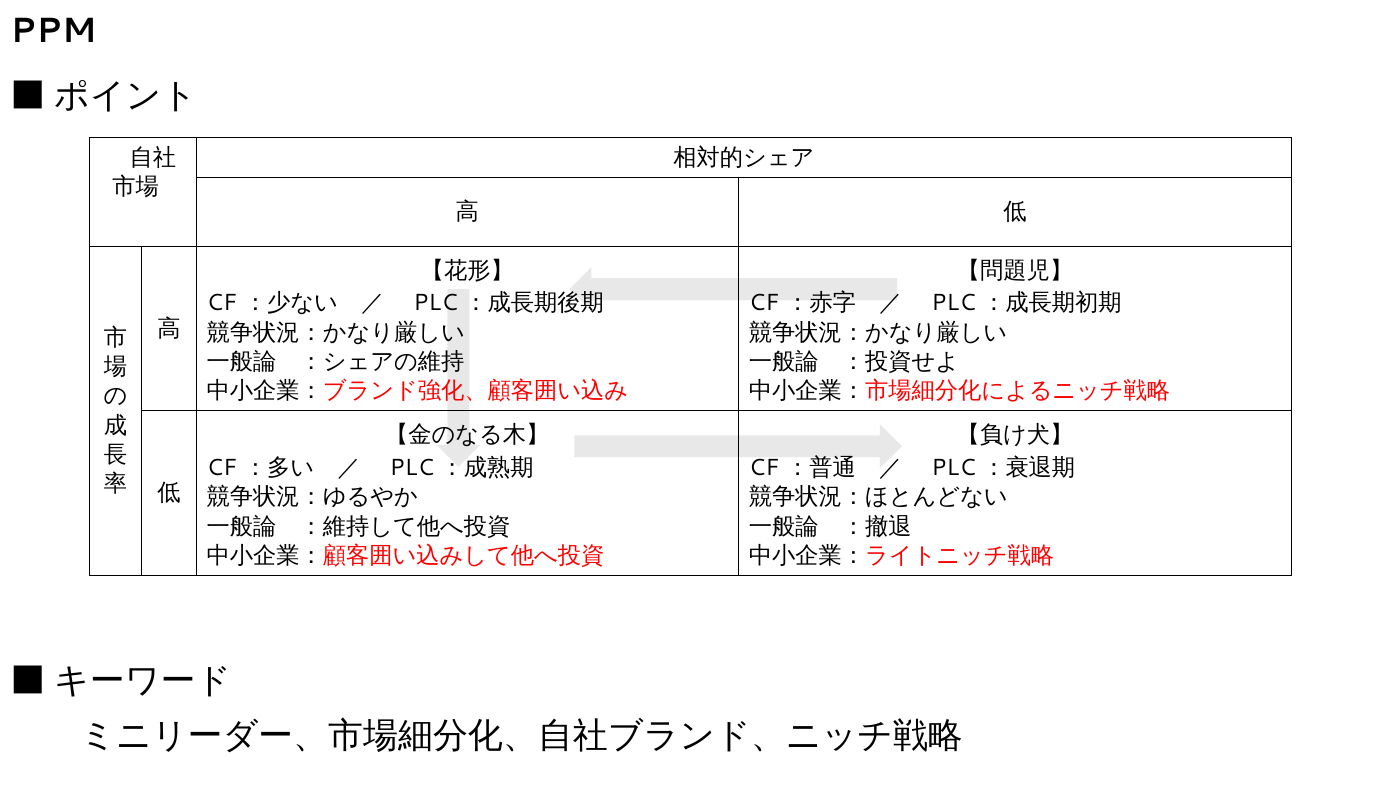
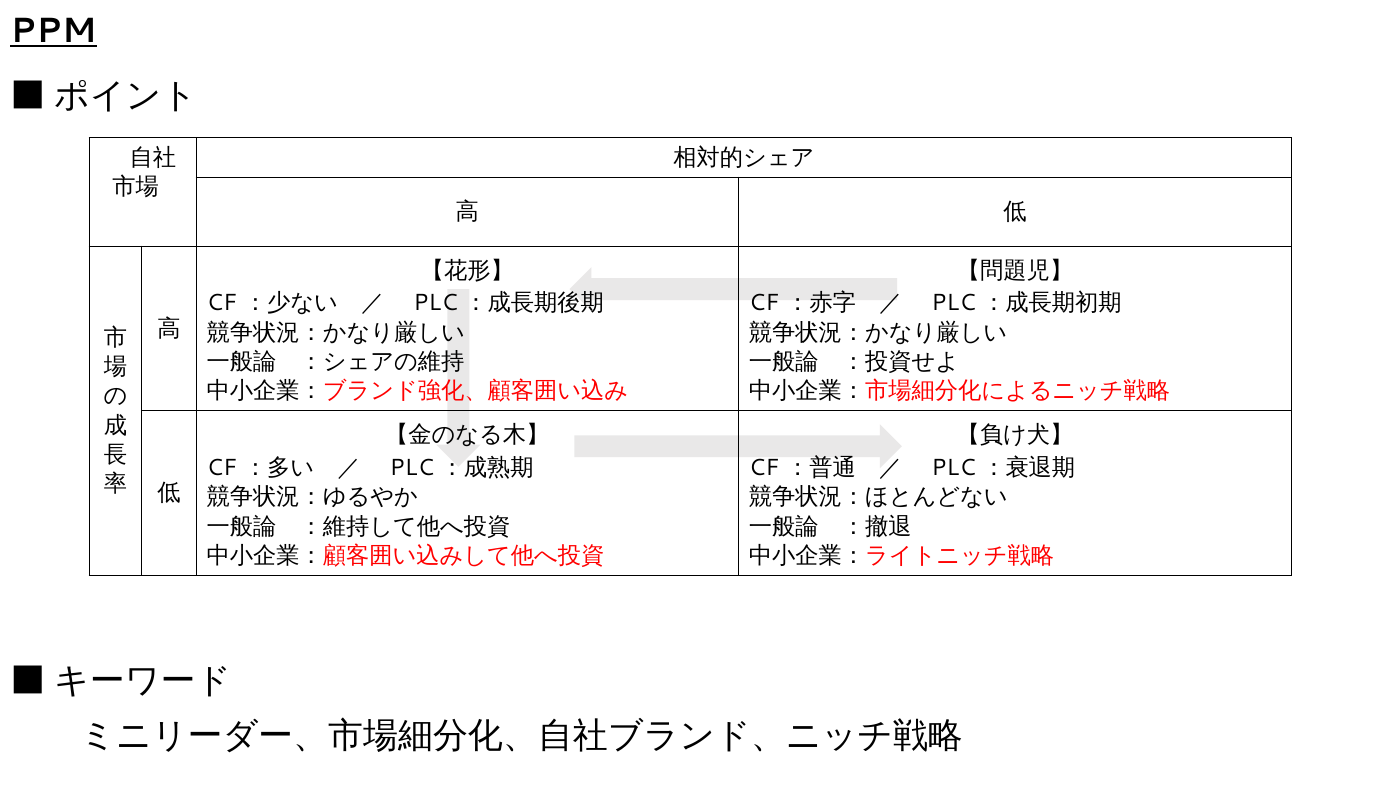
PPM underline: none -> present (54, 31)
